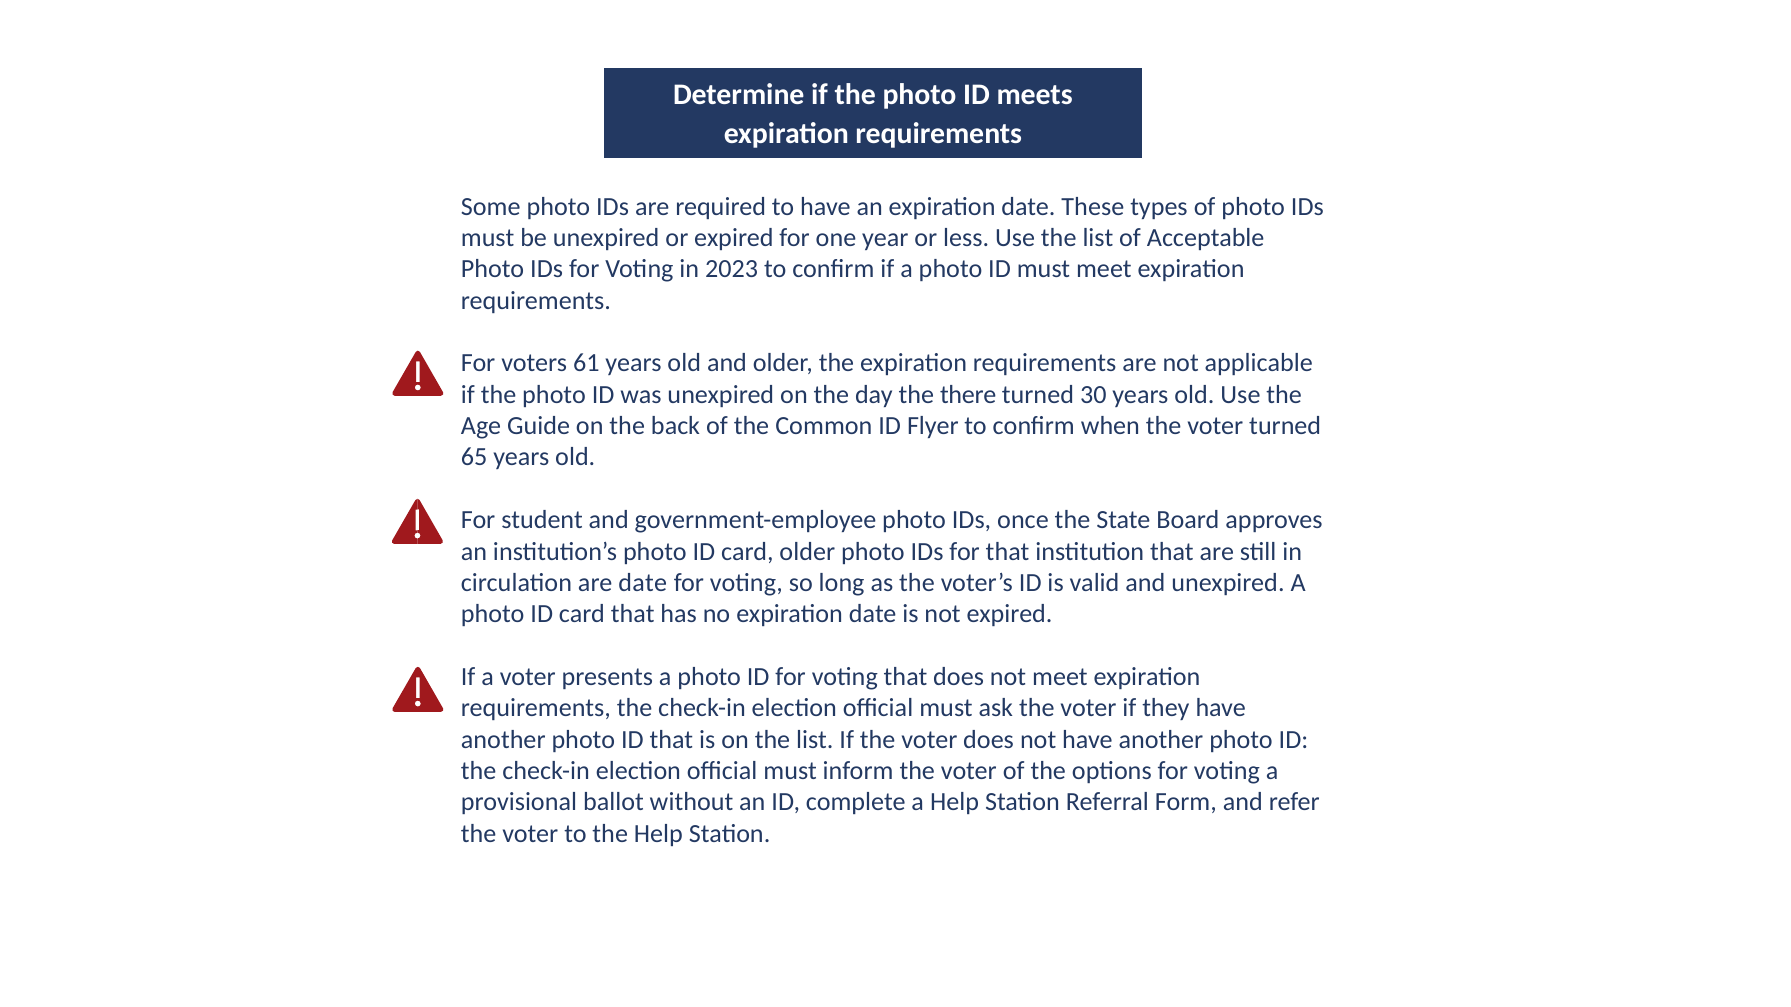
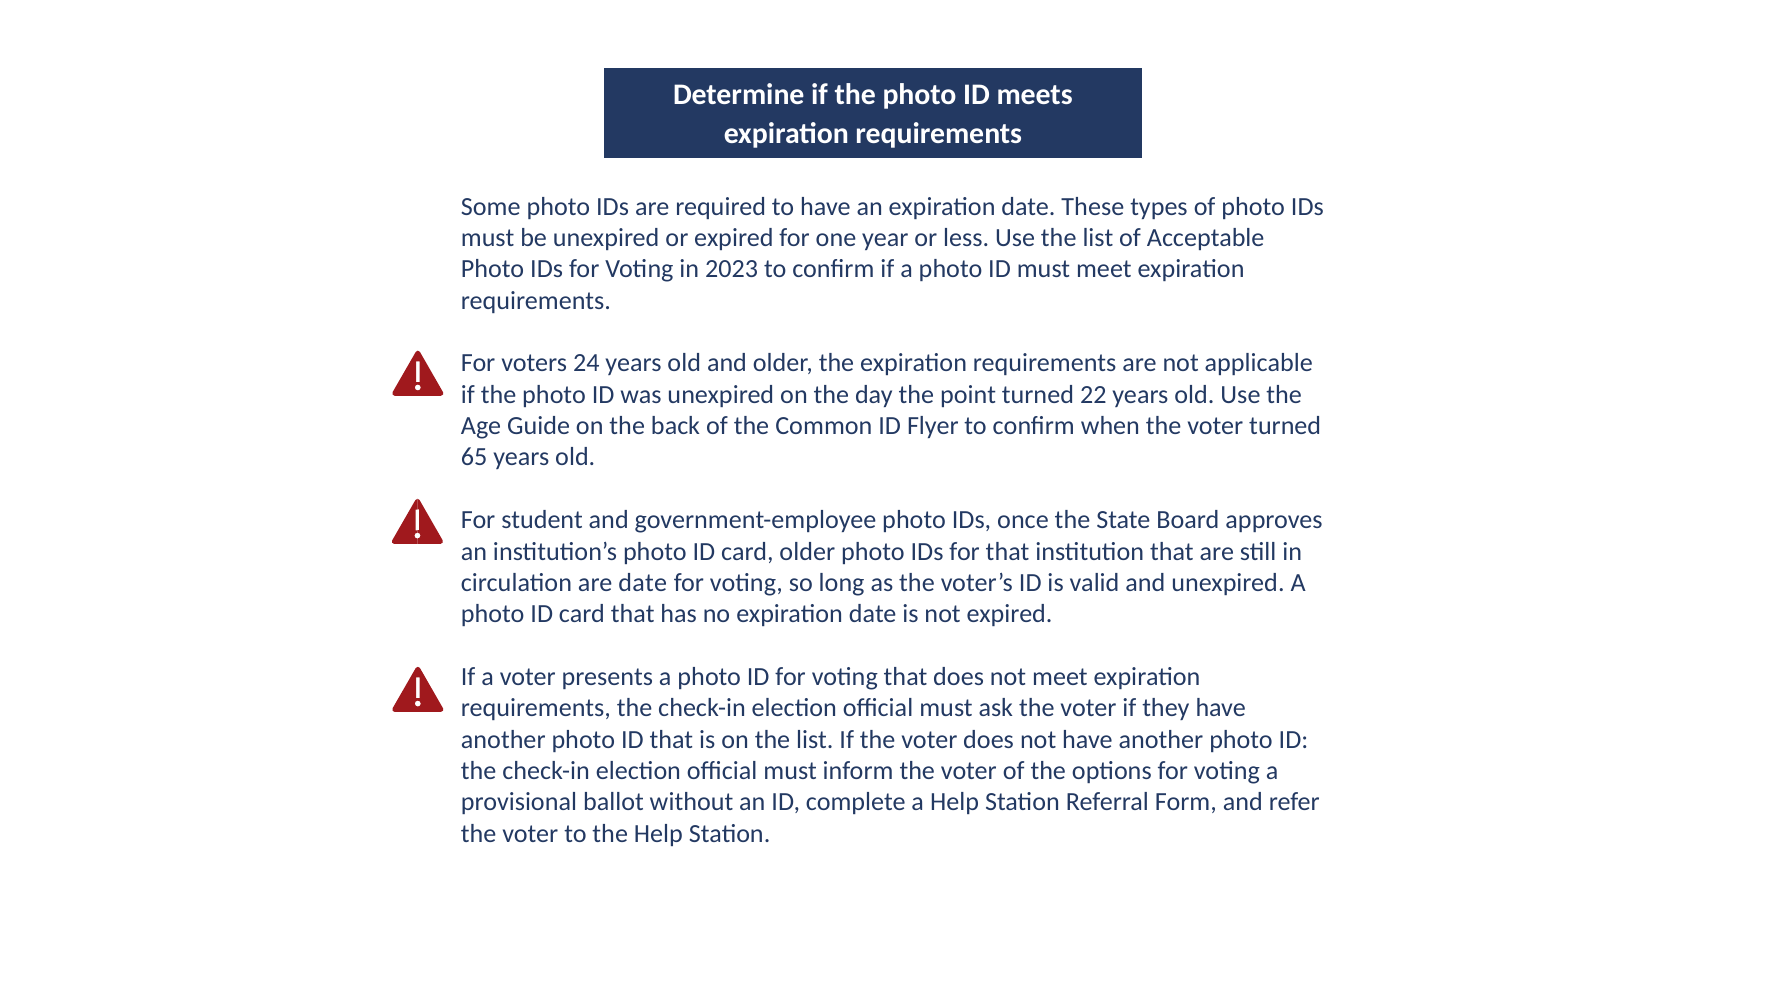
61: 61 -> 24 (586, 363)
there: there -> point (968, 395)
30: 30 -> 22 (1093, 395)
